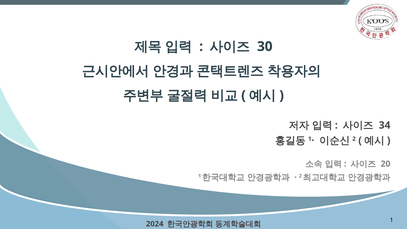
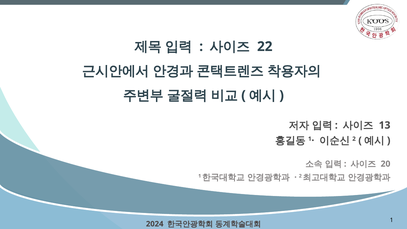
30: 30 -> 22 (265, 46)
34: 34 -> 13 (385, 125)
